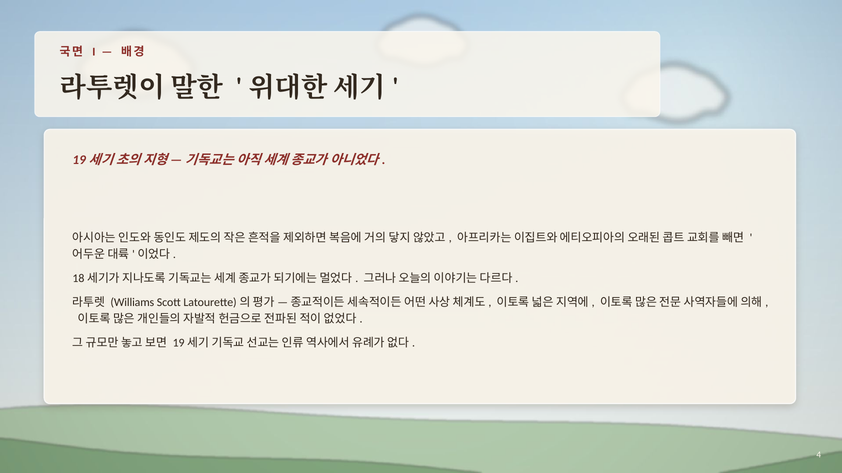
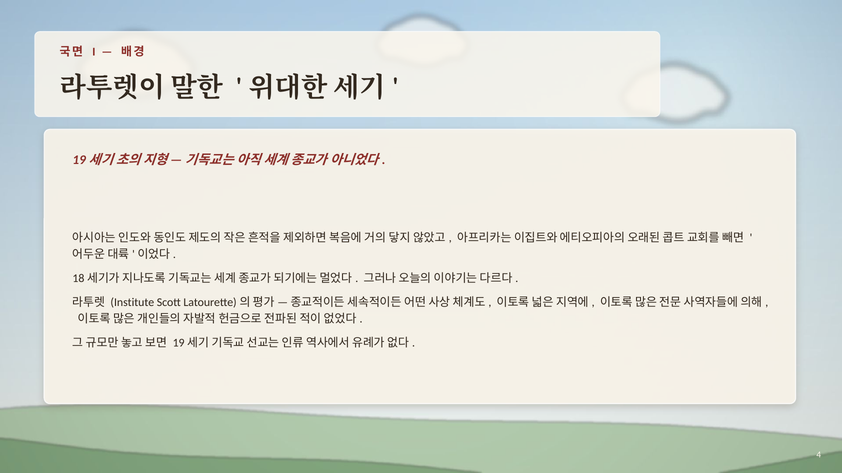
Williams: Williams -> Institute (132, 303)
